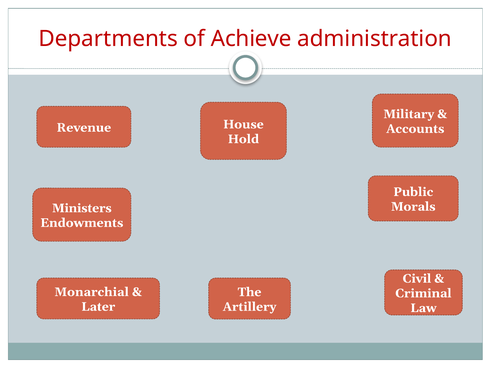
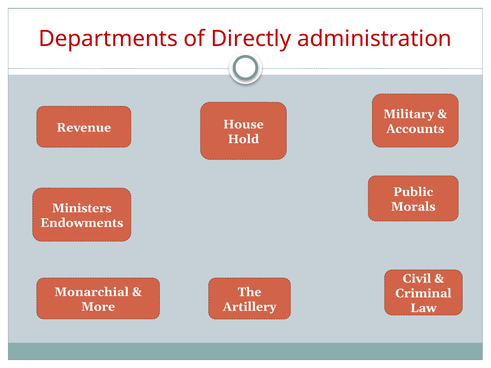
Achieve: Achieve -> Directly (251, 39)
Later: Later -> More (98, 307)
